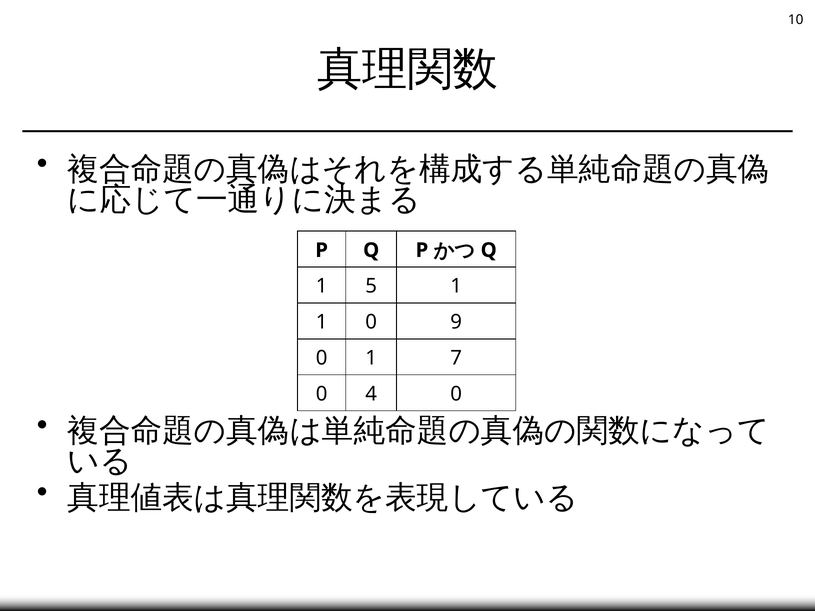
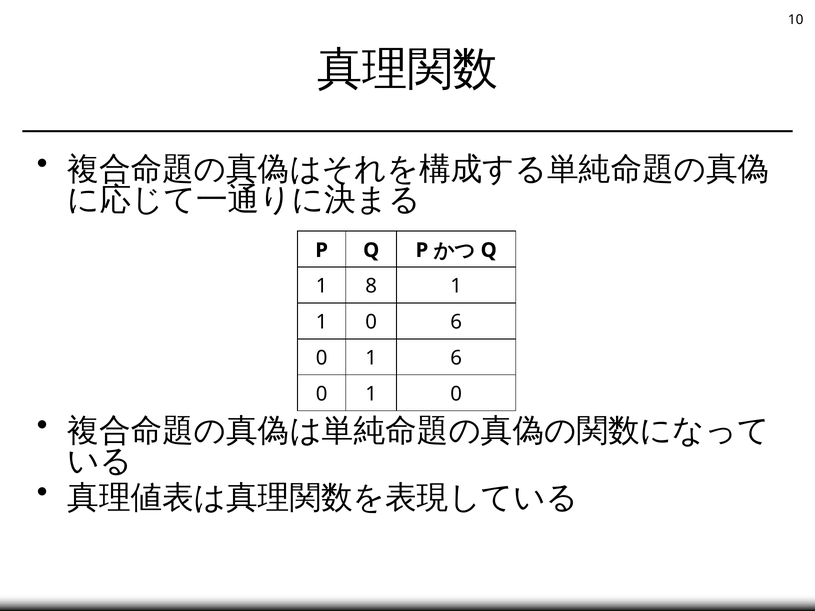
5: 5 -> 8 (371, 286)
0 9: 9 -> 6 (456, 322)
1 7: 7 -> 6 (456, 358)
4: 4 -> 1 (371, 394)
